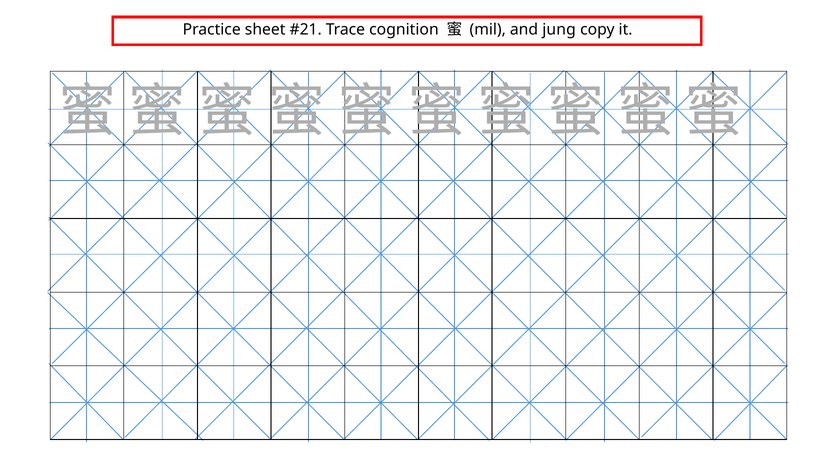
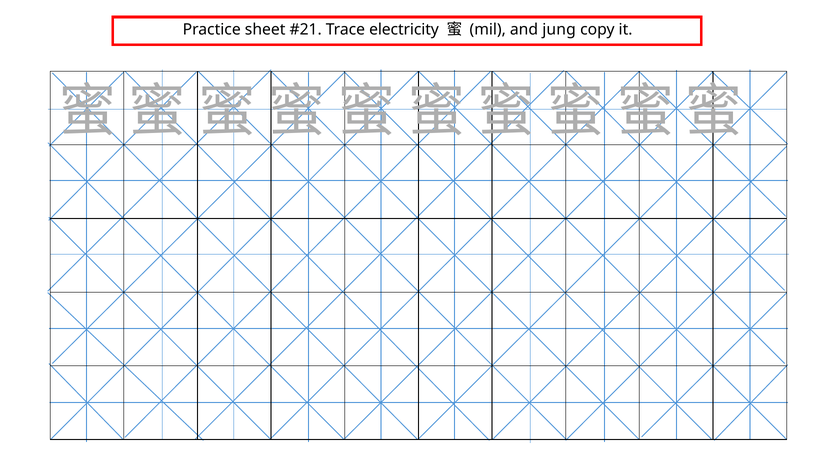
cognition: cognition -> electricity (404, 30)
